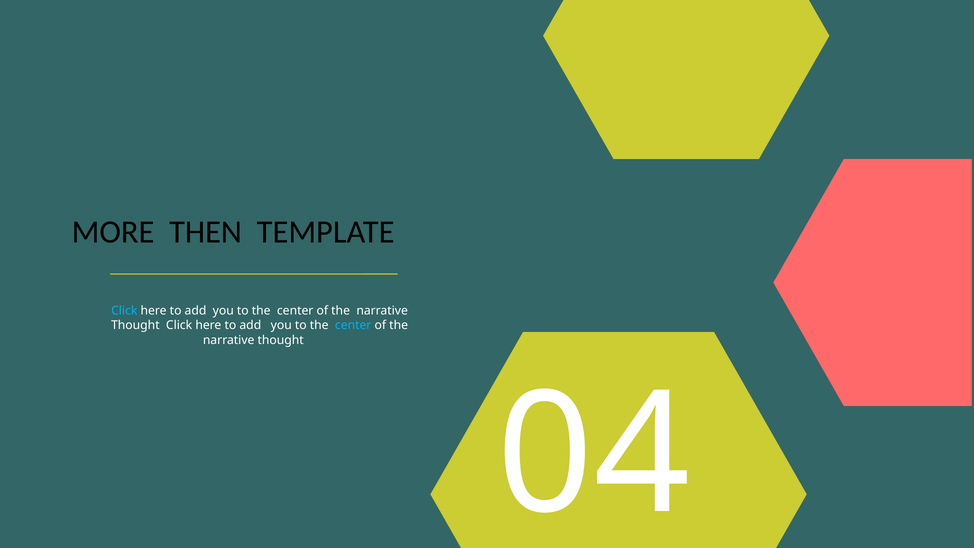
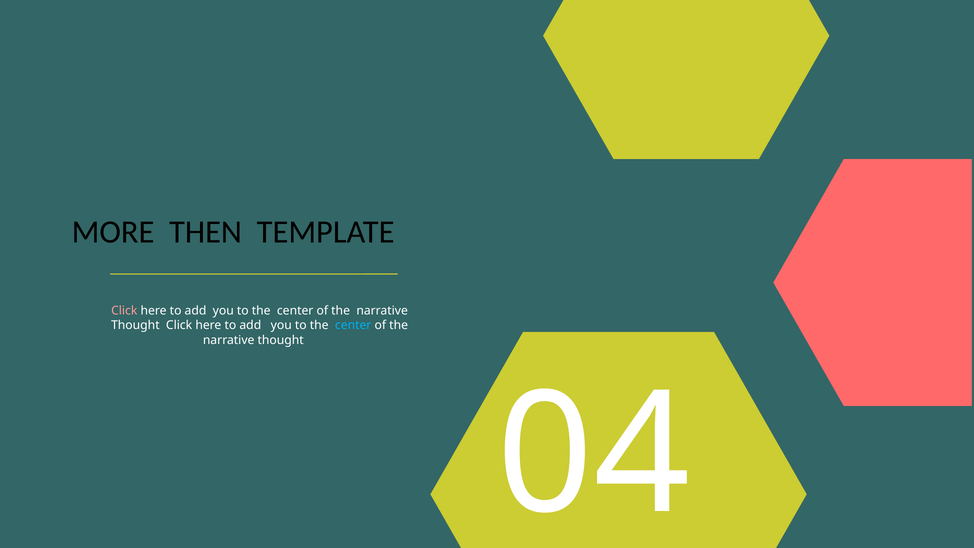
Click colour: light blue -> pink (124, 311)
